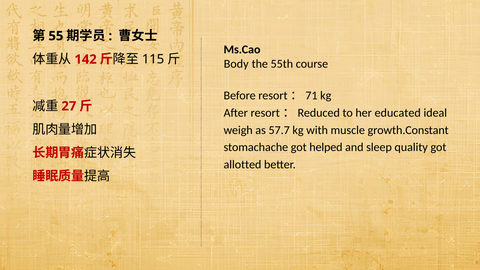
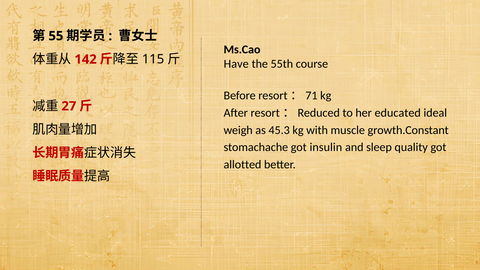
Body: Body -> Have (236, 64)
57.7: 57.7 -> 45.3 (279, 130)
helped: helped -> insulin (326, 147)
